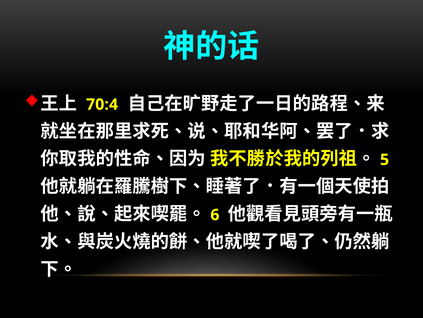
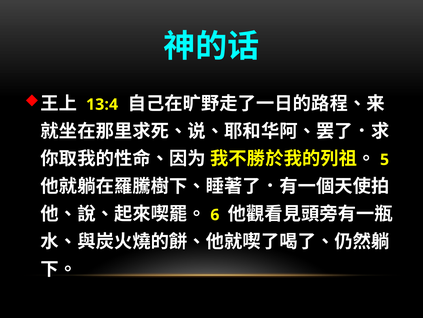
70:4: 70:4 -> 13:4 (102, 104)
